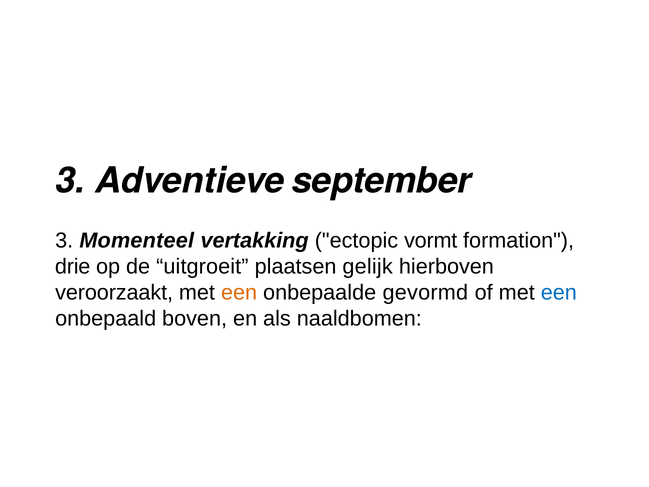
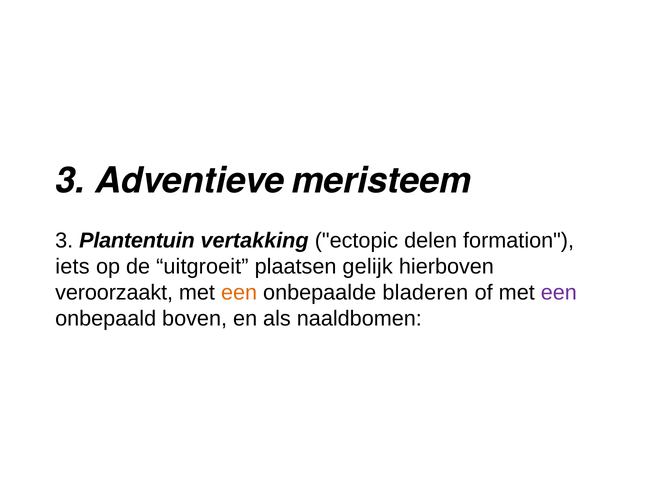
september: september -> meristeem (381, 181)
Momenteel: Momenteel -> Plantentuin (137, 241)
vormt: vormt -> delen (431, 241)
drie: drie -> iets (72, 267)
gevormd: gevormd -> bladeren (425, 292)
een colour: blue -> purple (559, 292)
